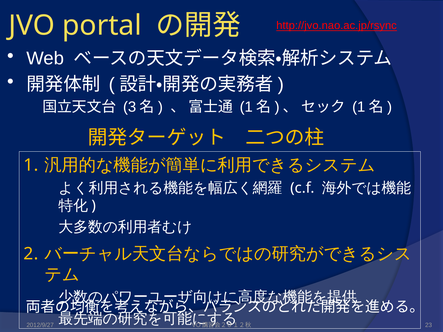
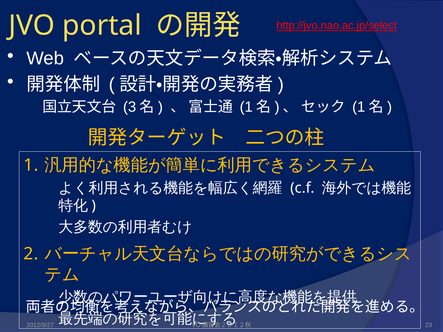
http://jvo.nao.ac.jp/rsync: http://jvo.nao.ac.jp/rsync -> http://jvo.nao.ac.jp/select (337, 26)
